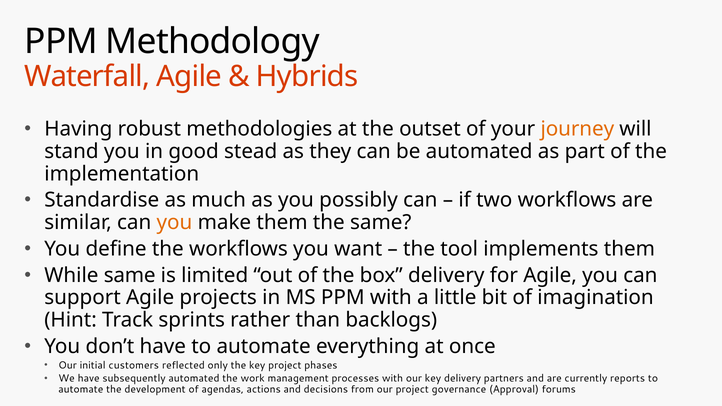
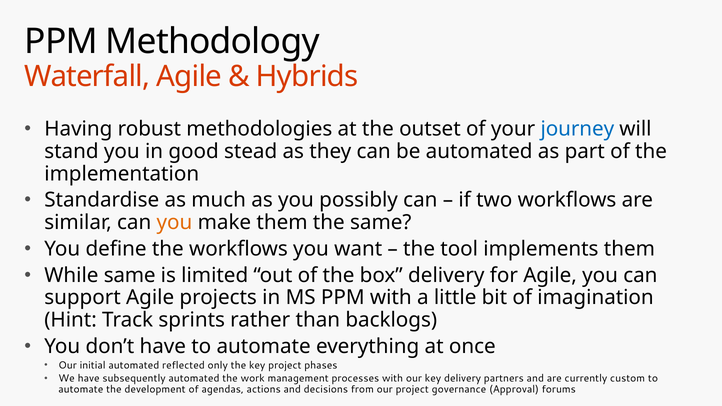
journey colour: orange -> blue (577, 129)
initial customers: customers -> automated (134, 365)
reports: reports -> custom (628, 378)
